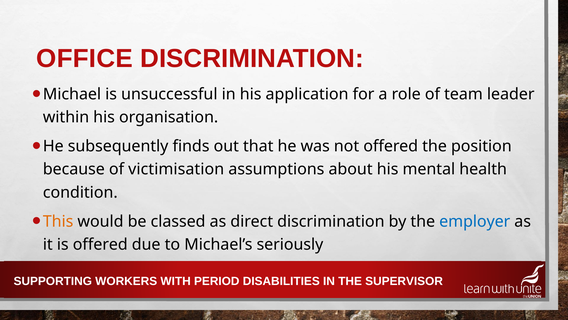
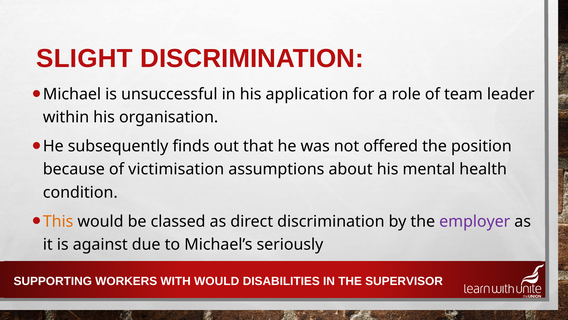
OFFICE: OFFICE -> SLIGHT (84, 59)
employer colour: blue -> purple (475, 221)
is offered: offered -> against (100, 244)
WITH PERIOD: PERIOD -> WOULD (217, 281)
